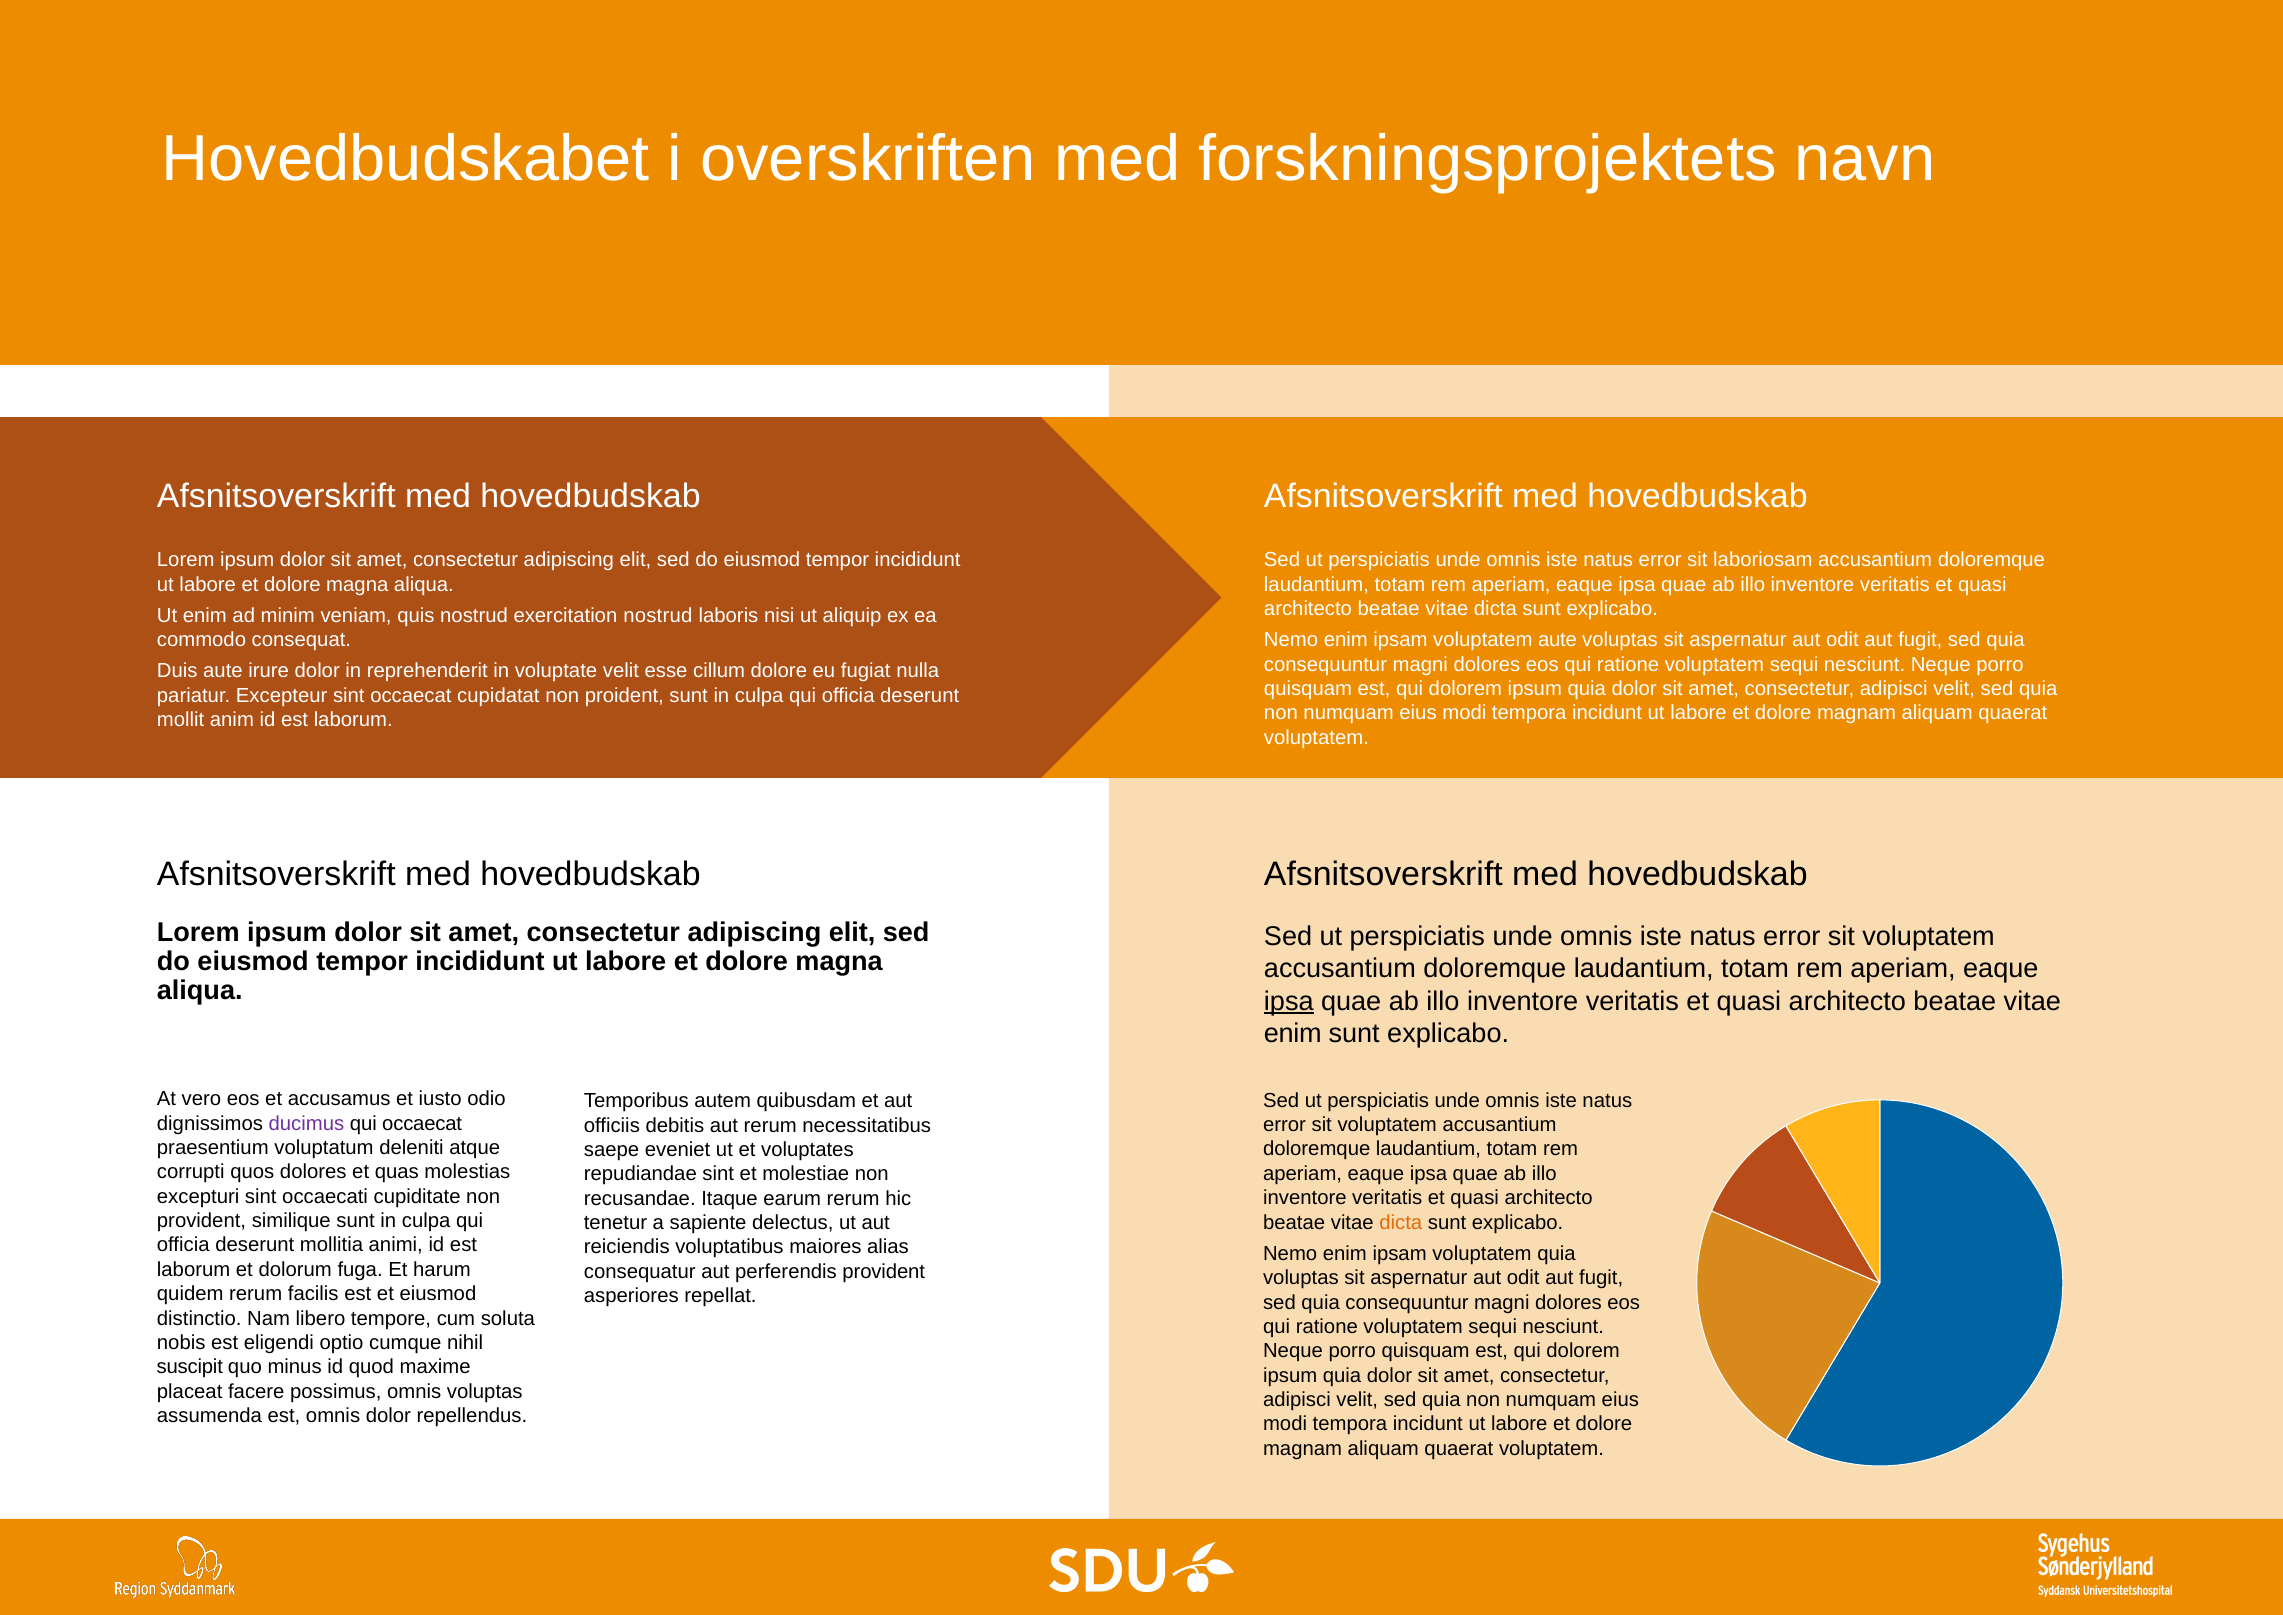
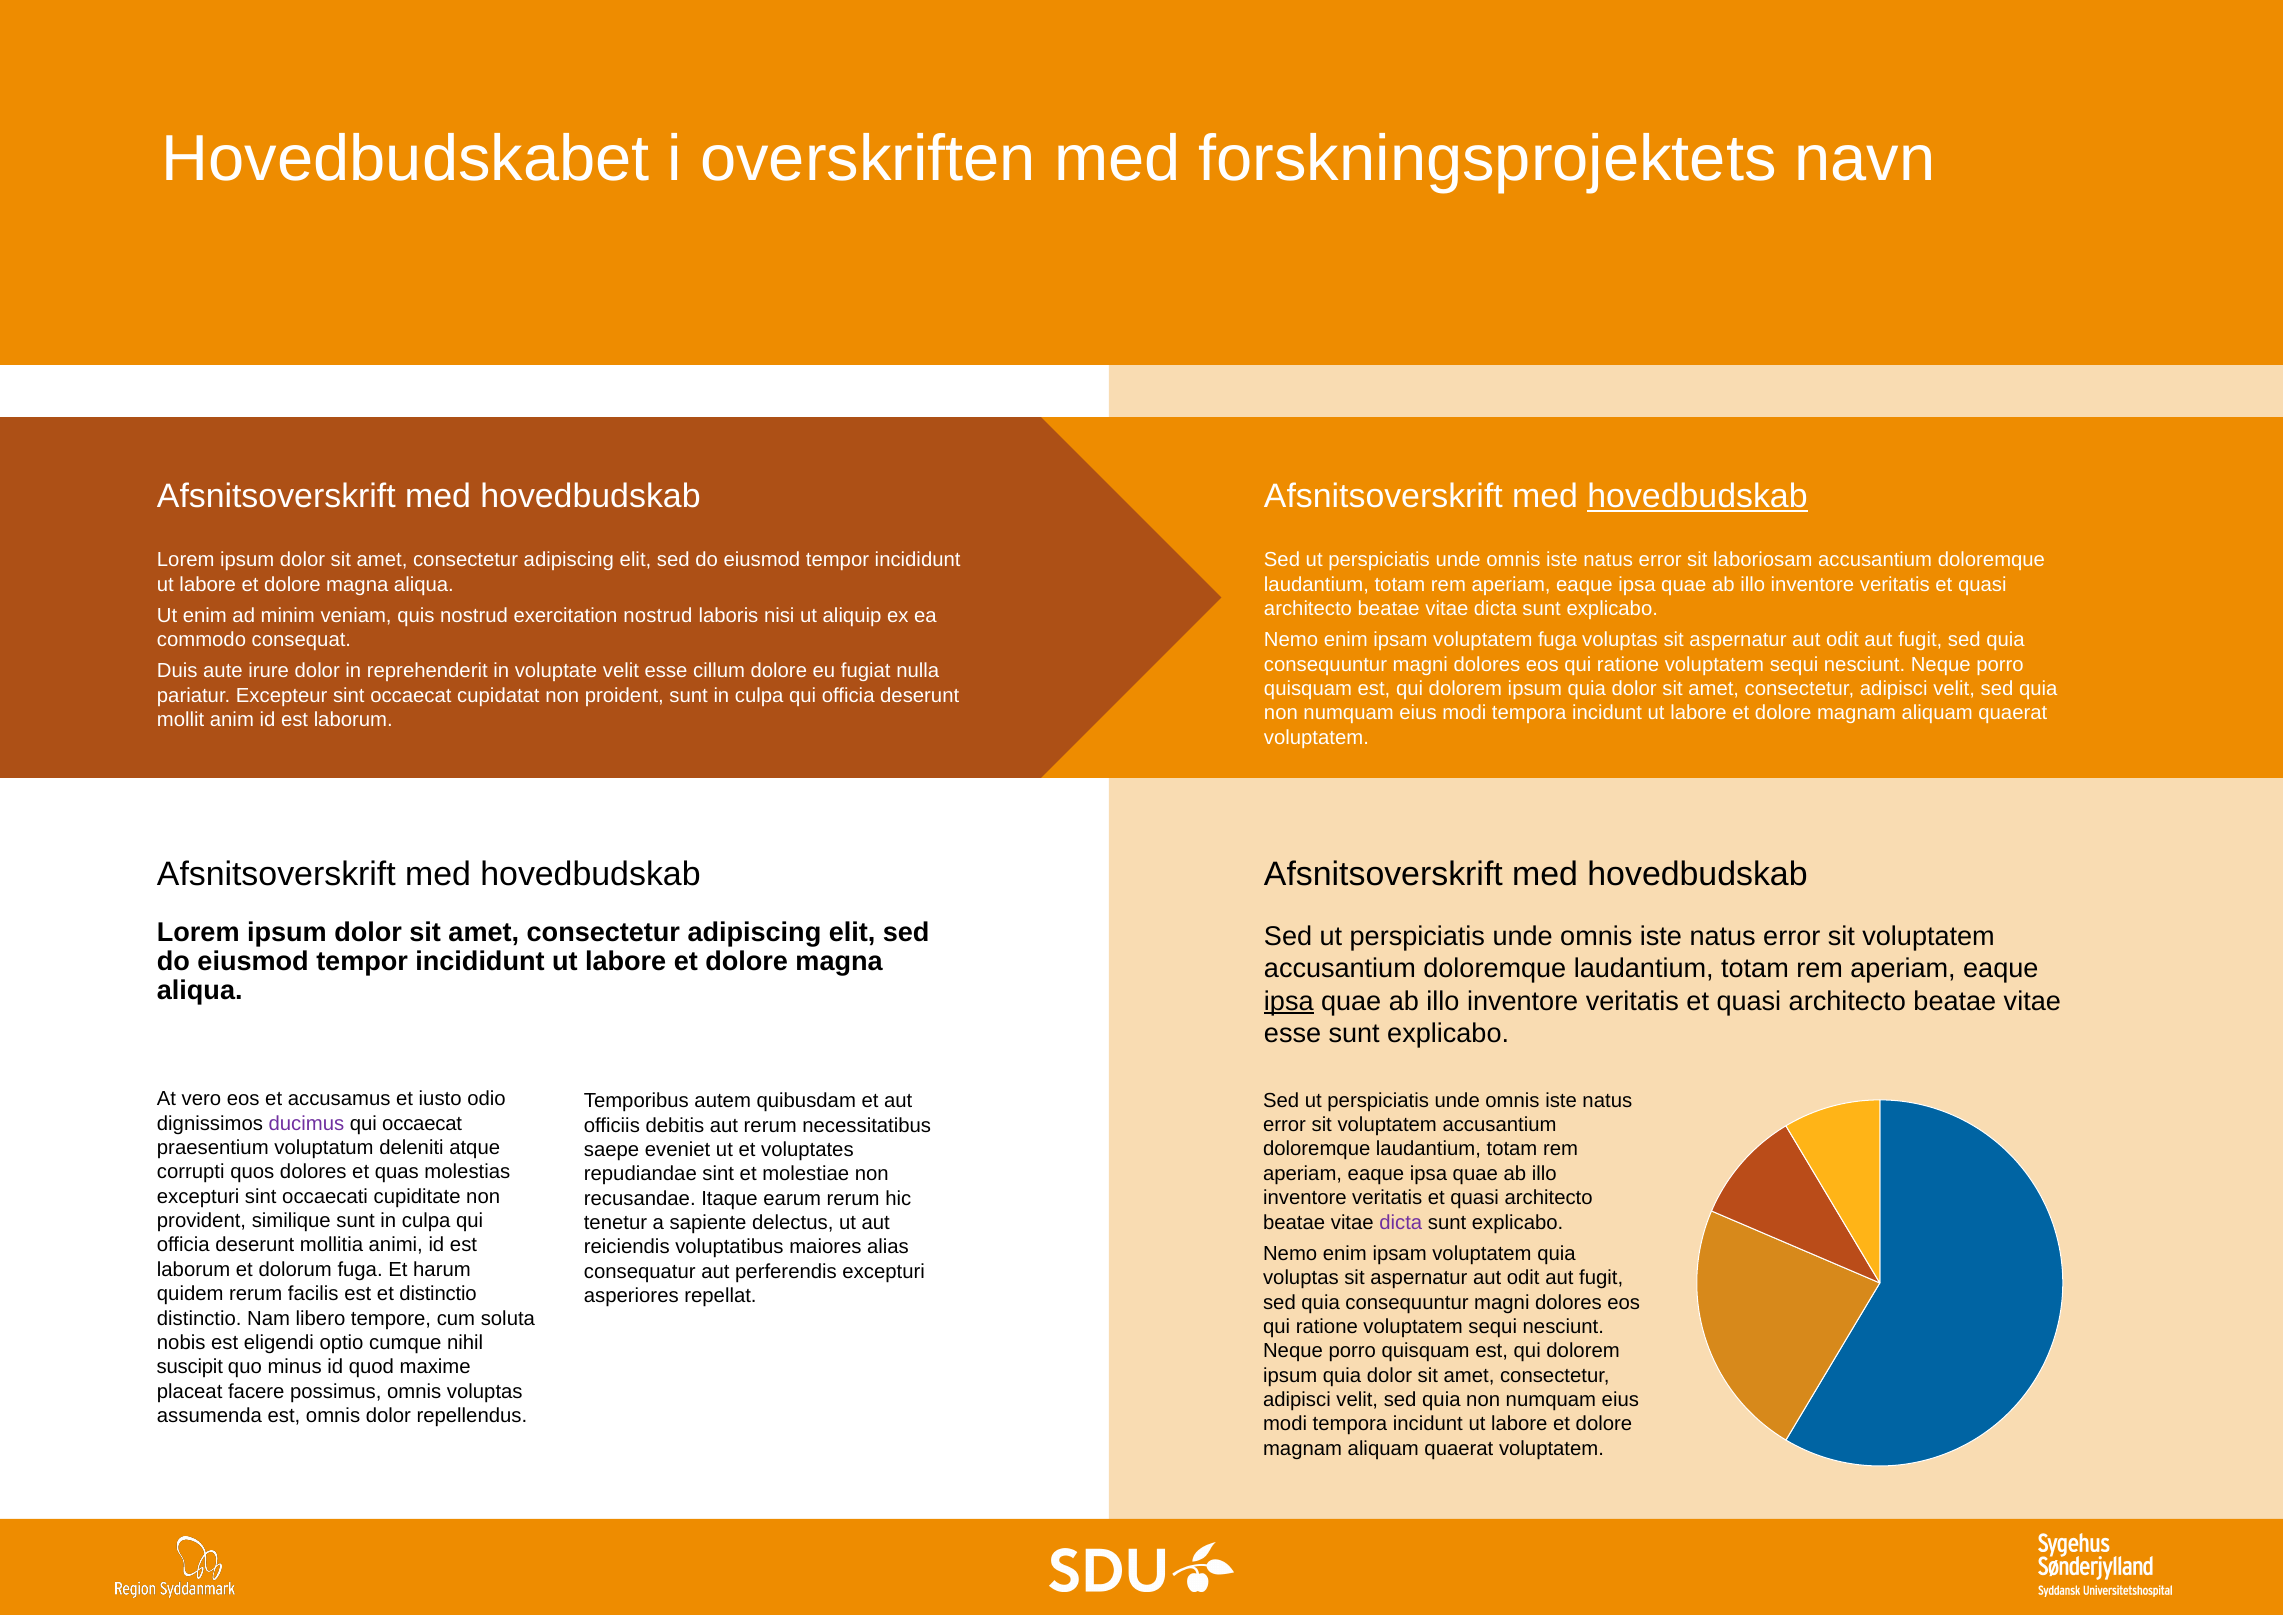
hovedbudskab underline: none -> present (1698, 496)
voluptatem aute: aute -> fuga (1557, 640)
enim: enim -> esse (1293, 1034)
dicta colour: orange -> purple (1401, 1222)
perferendis provident: provident -> excepturi (884, 1271)
et eiusmod: eiusmod -> distinctio (438, 1294)
